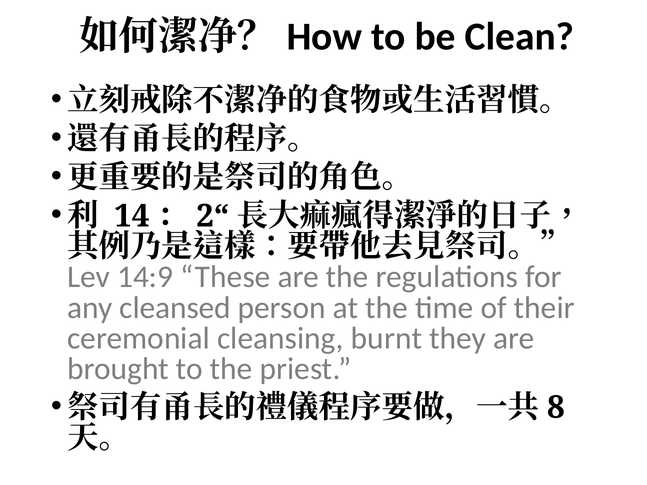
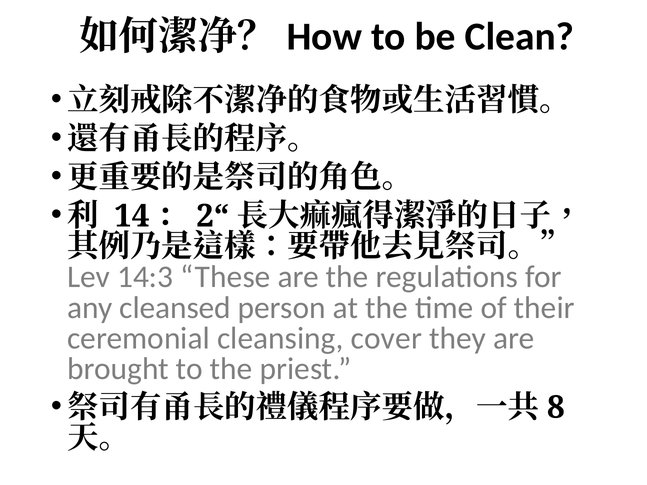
14:9: 14:9 -> 14:3 (145, 277)
burnt: burnt -> cover (386, 338)
